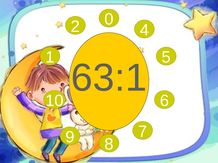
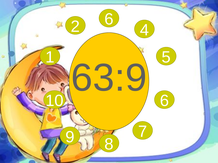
2 0: 0 -> 6 (109, 19)
63:1: 63:1 -> 63:9 (109, 78)
